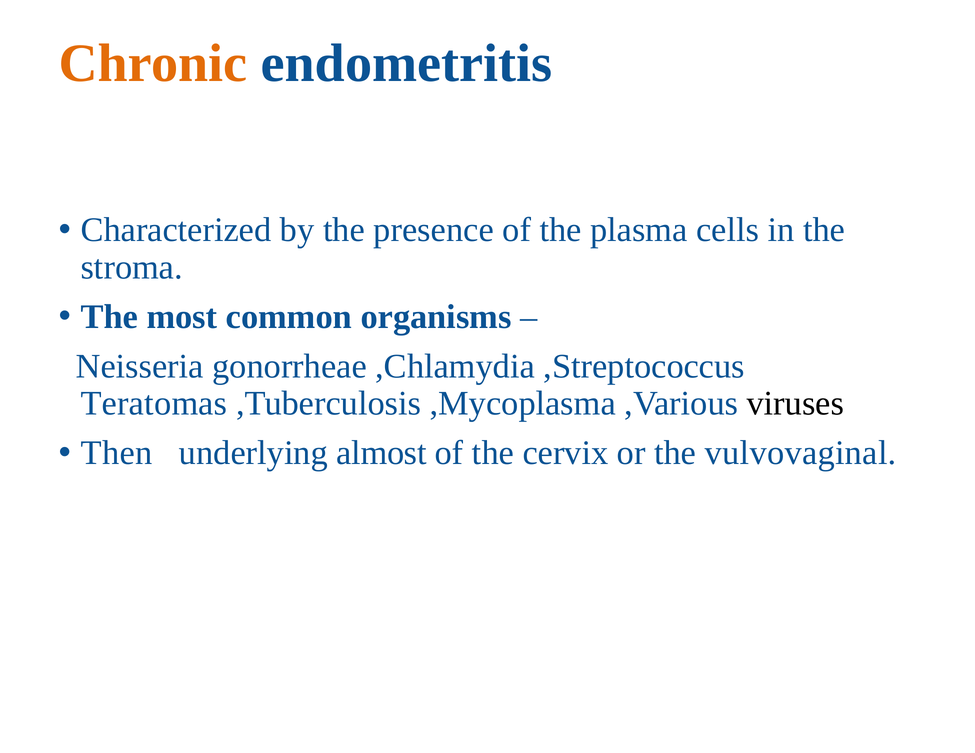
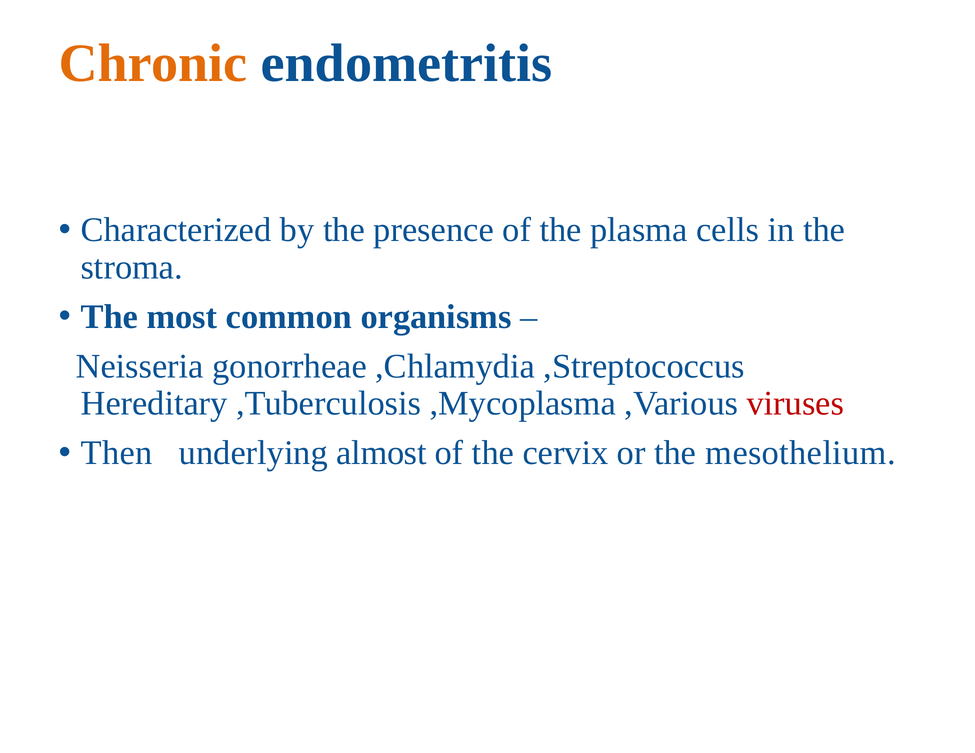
Teratomas: Teratomas -> Hereditary (154, 404)
viruses colour: black -> red (795, 404)
vulvovaginal: vulvovaginal -> mesothelium (801, 453)
